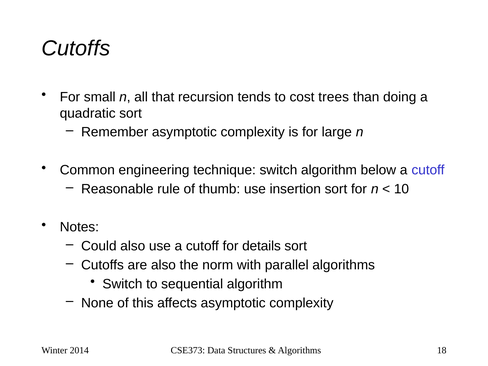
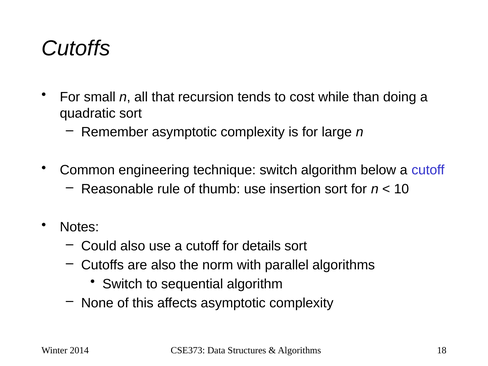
trees: trees -> while (334, 97)
